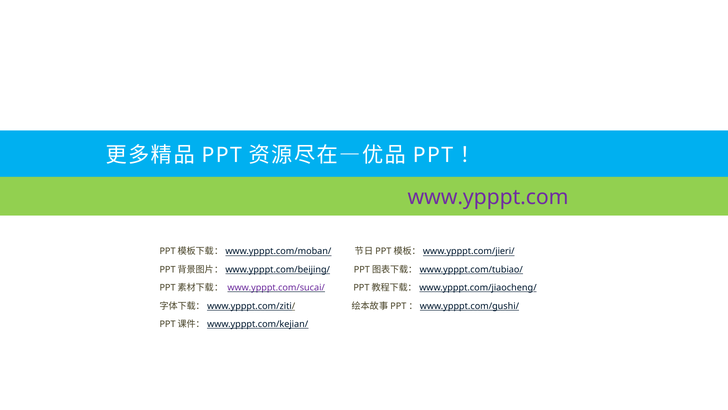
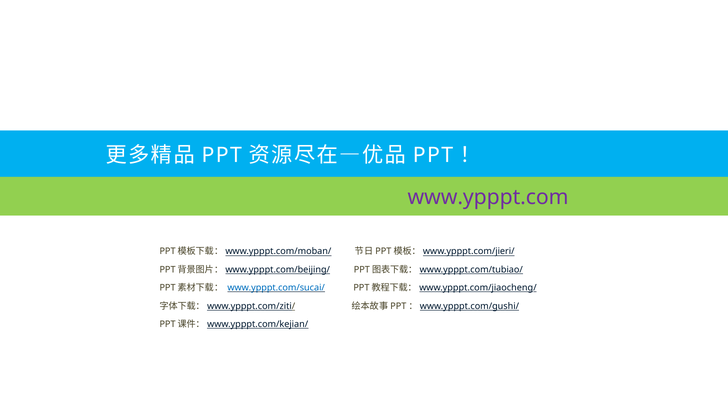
www.ypppt.com/sucai/ colour: purple -> blue (276, 287)
